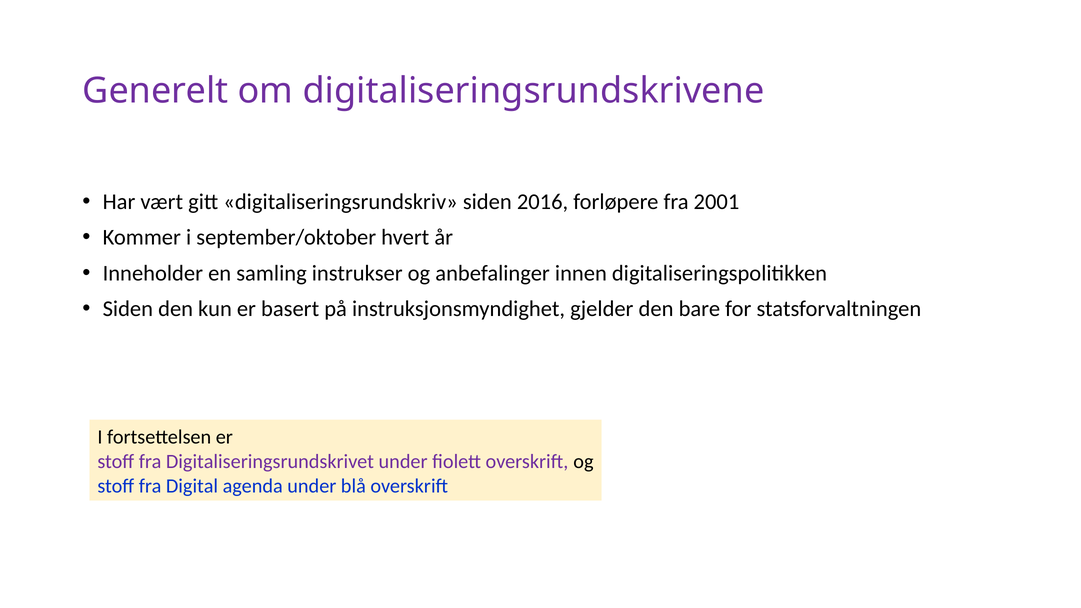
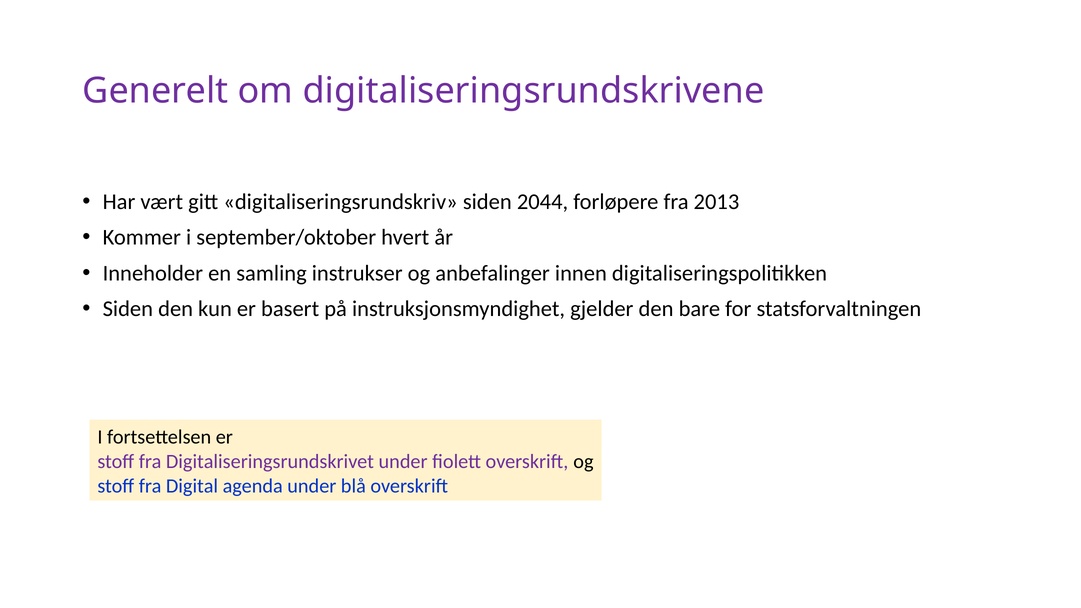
2016: 2016 -> 2044 (543, 202)
2001: 2001 -> 2013 (716, 202)
